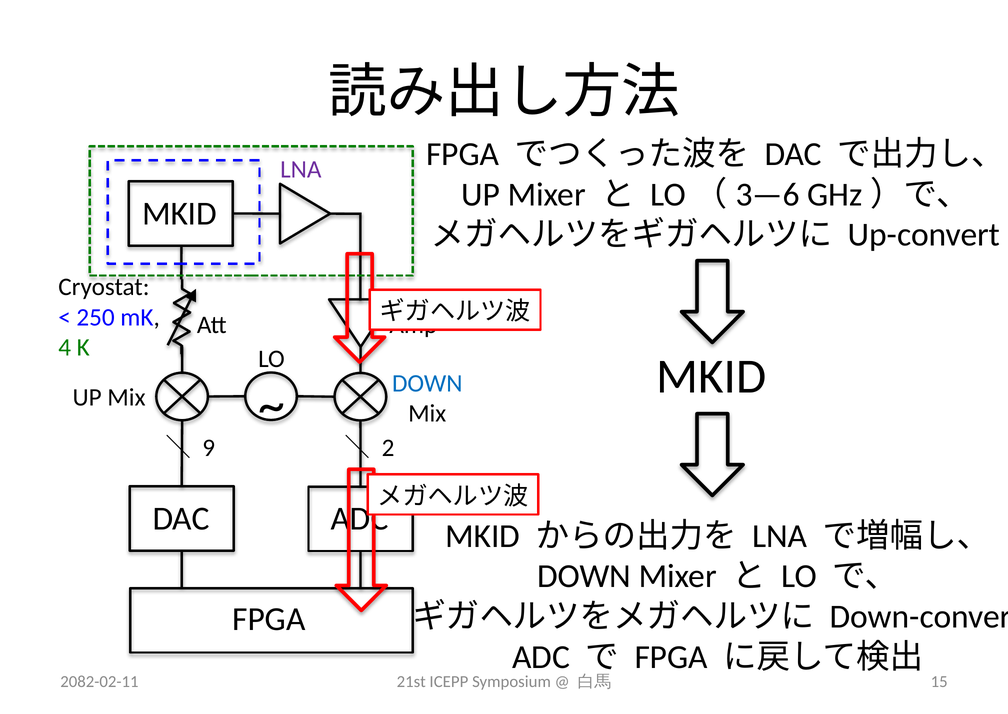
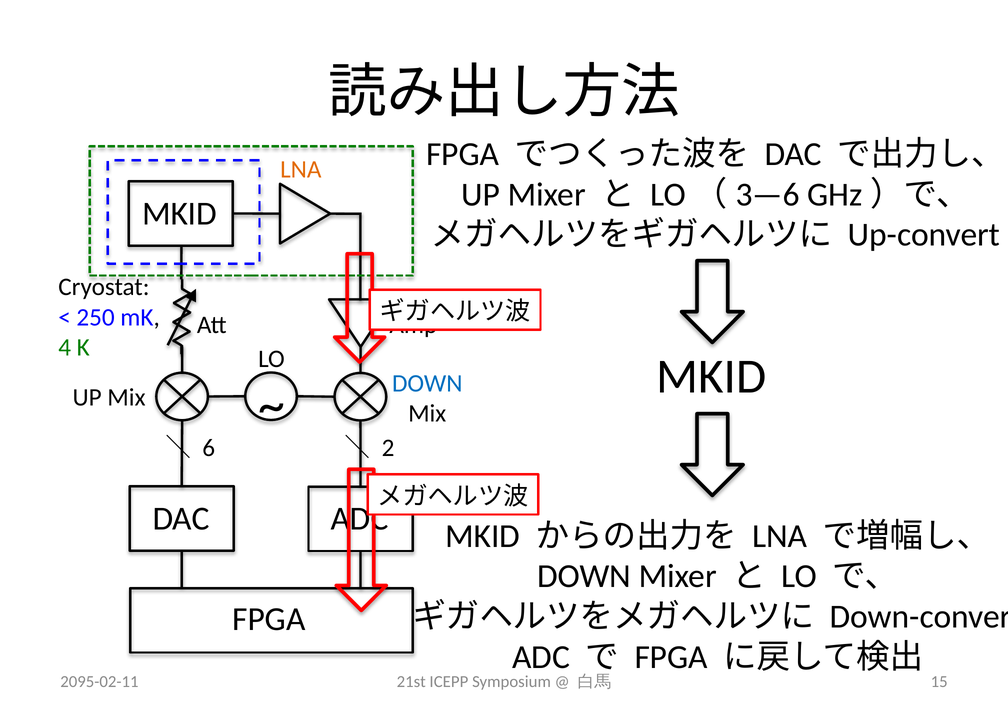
LNA colour: purple -> orange (301, 169)
9: 9 -> 6 (209, 448)
2082-02-11: 2082-02-11 -> 2095-02-11 (99, 681)
